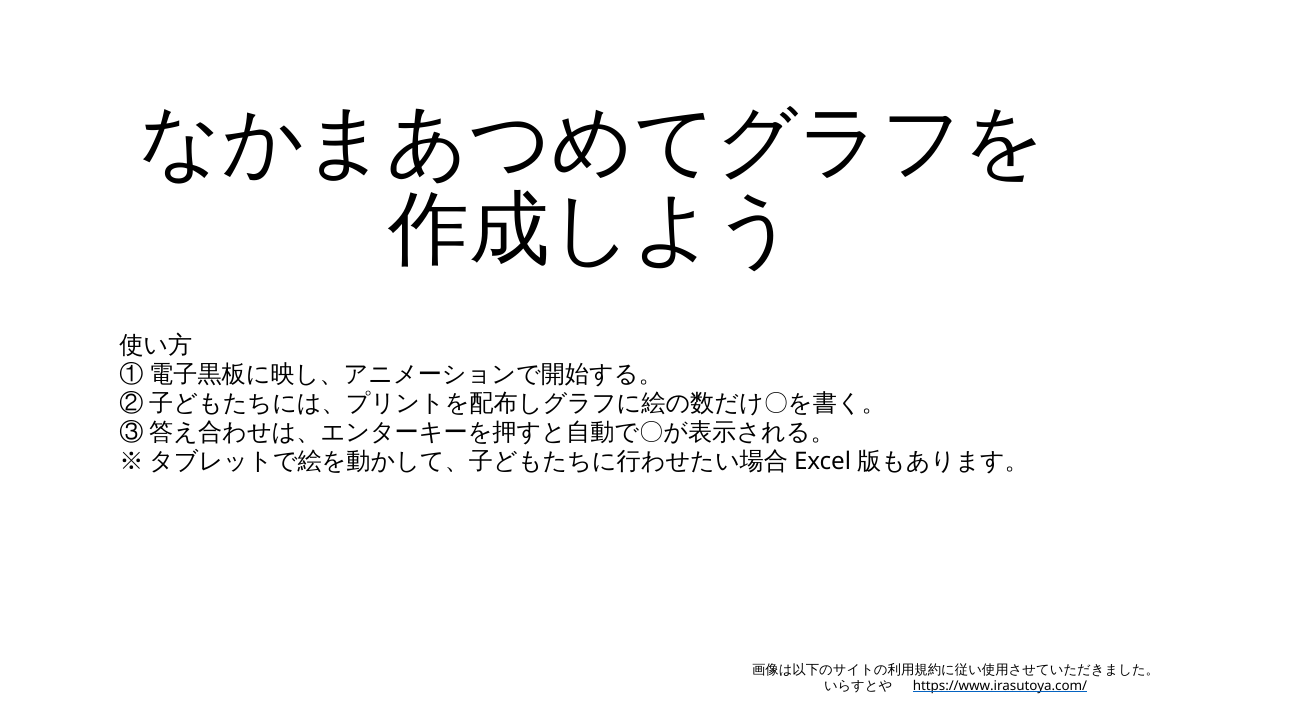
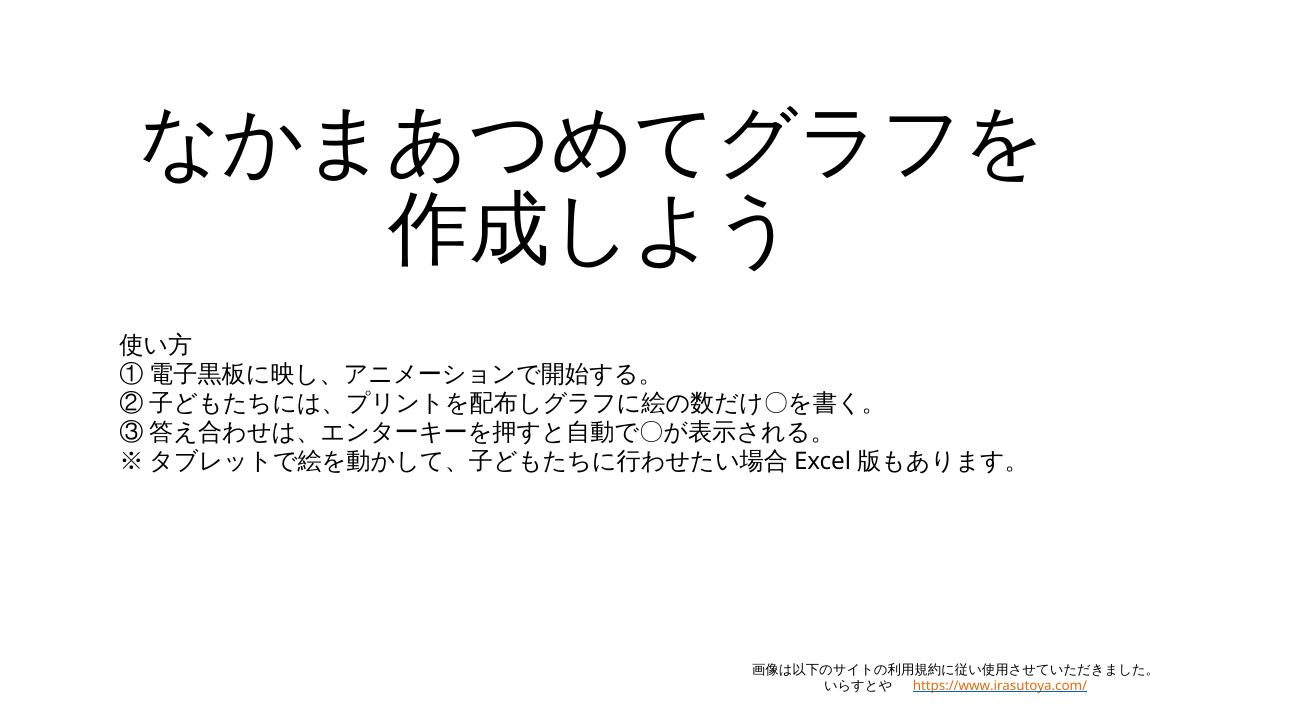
https://www.irasutoya.com/ colour: black -> orange (1000, 686)
